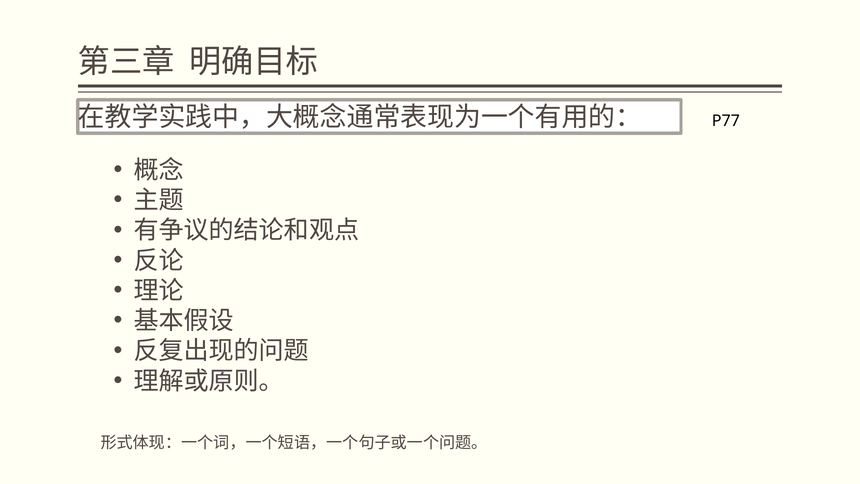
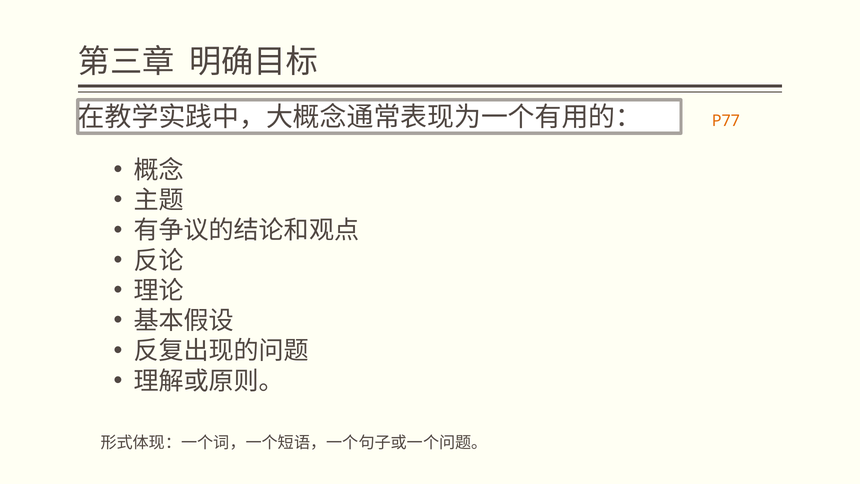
P77 colour: black -> orange (726, 121)
